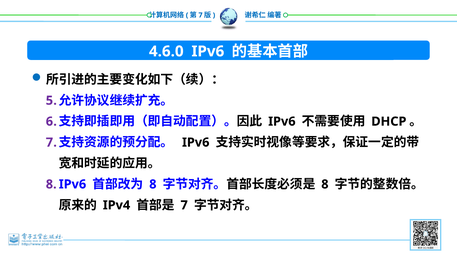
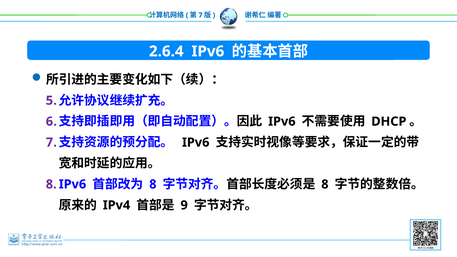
4.6.0: 4.6.0 -> 2.6.4 (166, 51)
7: 7 -> 9 (184, 205)
